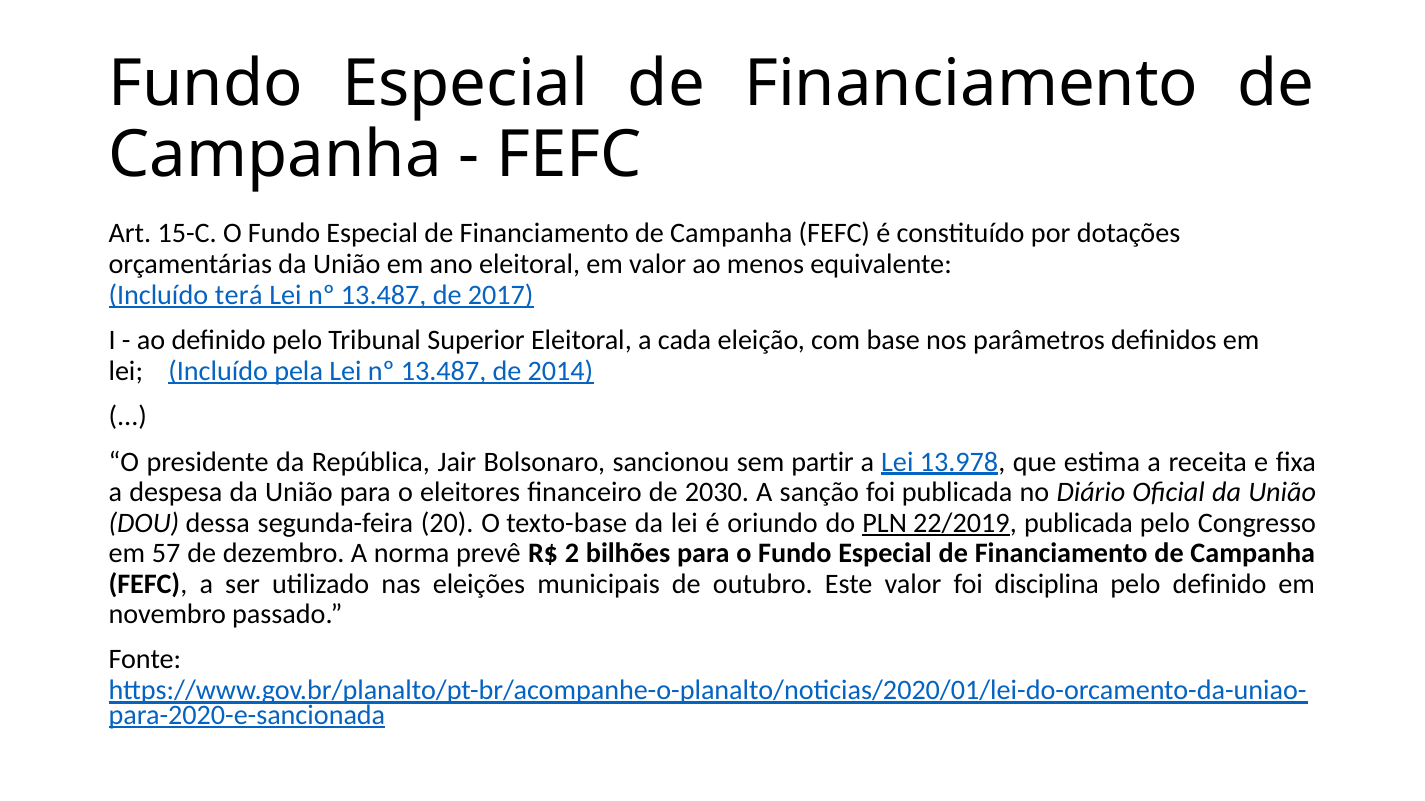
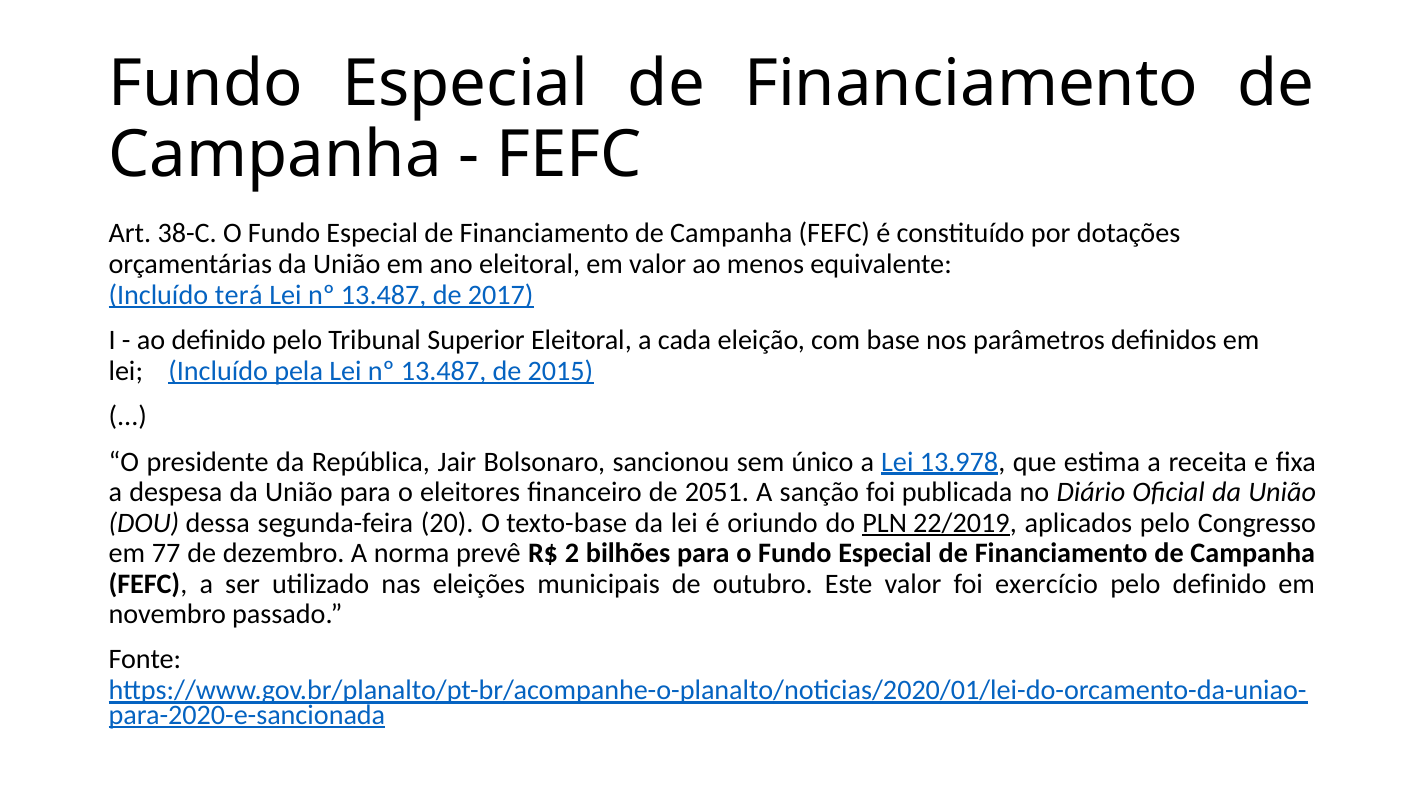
15-C: 15-C -> 38-C (187, 234)
2014: 2014 -> 2015 (560, 371)
partir: partir -> único (823, 462)
2030: 2030 -> 2051 (717, 493)
22/2019 publicada: publicada -> aplicados (1078, 523)
57: 57 -> 77 (166, 554)
disciplina: disciplina -> exercício (1047, 584)
